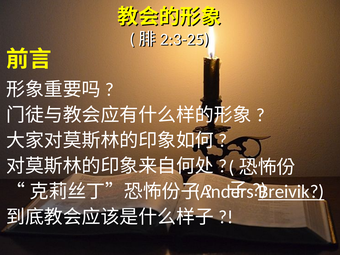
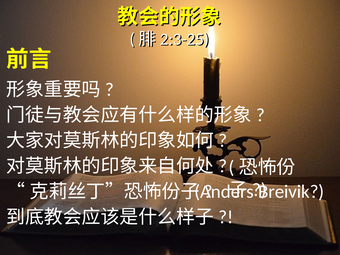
Breivik underline: present -> none (291, 192)
